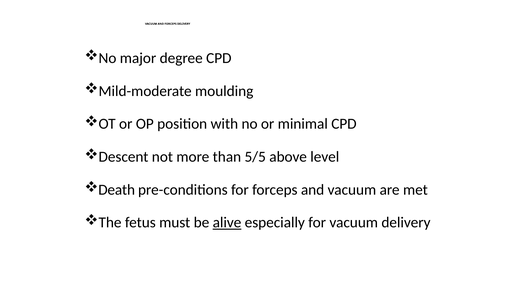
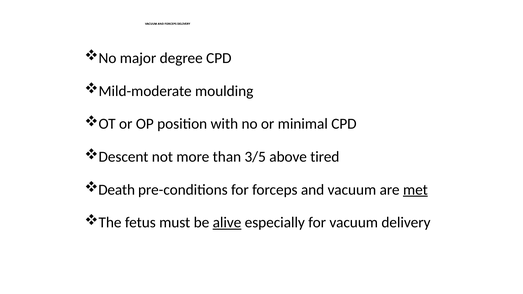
5/5: 5/5 -> 3/5 (255, 157)
level: level -> tired (325, 157)
met underline: none -> present (415, 190)
